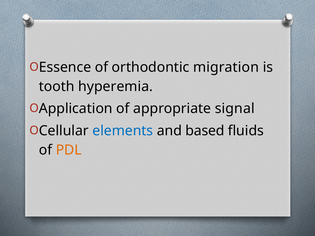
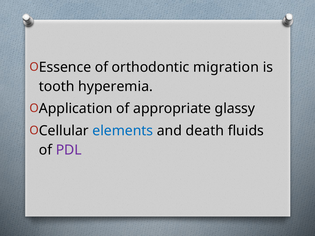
signal: signal -> glassy (235, 109)
based: based -> death (205, 131)
PDL colour: orange -> purple (69, 150)
